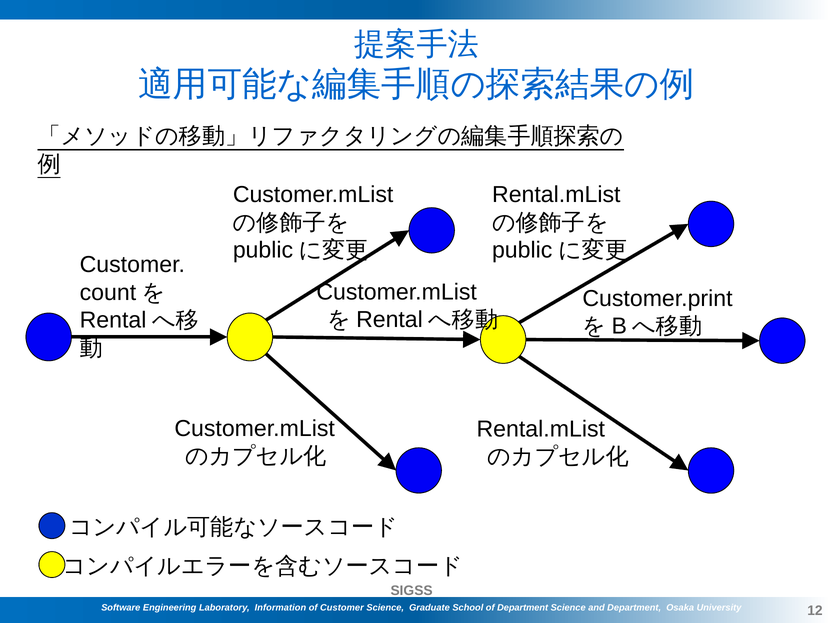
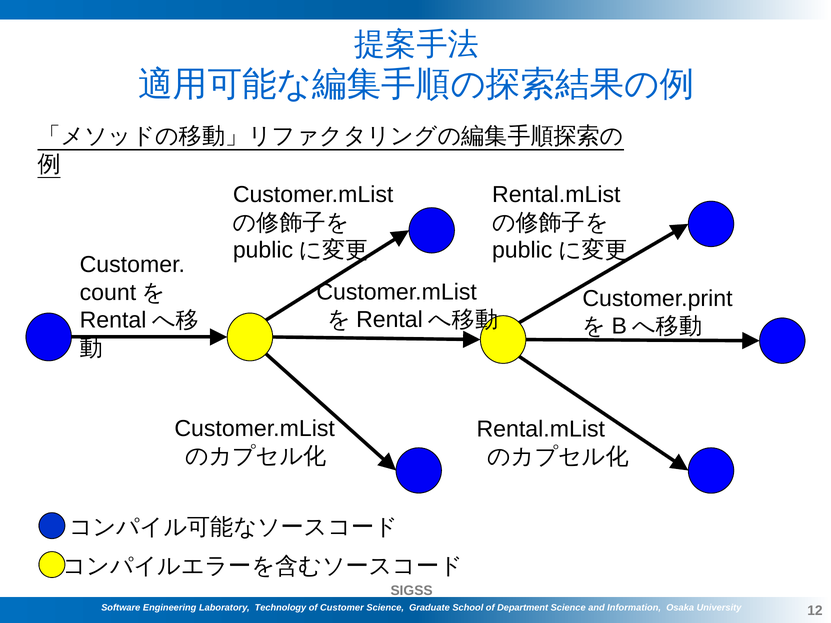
Information: Information -> Technology (280, 608)
and Department: Department -> Information (634, 608)
